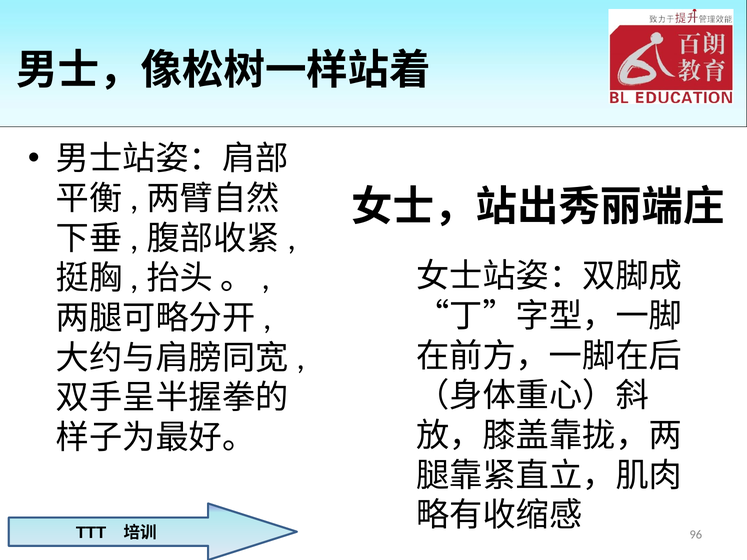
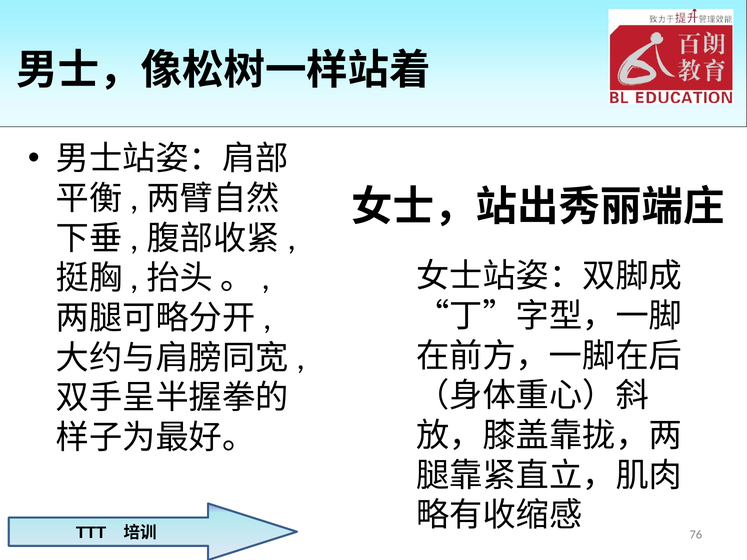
96: 96 -> 76 (696, 535)
